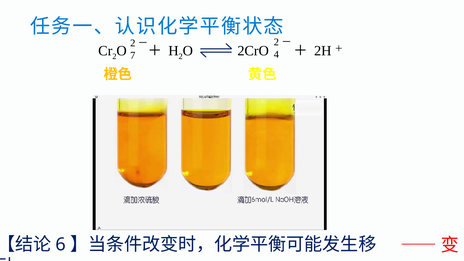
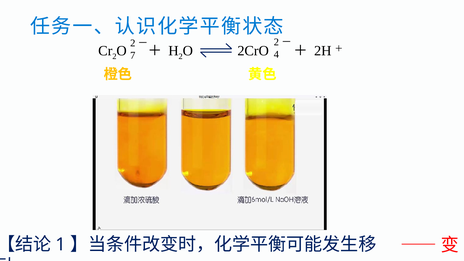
6: 6 -> 1 (61, 245)
